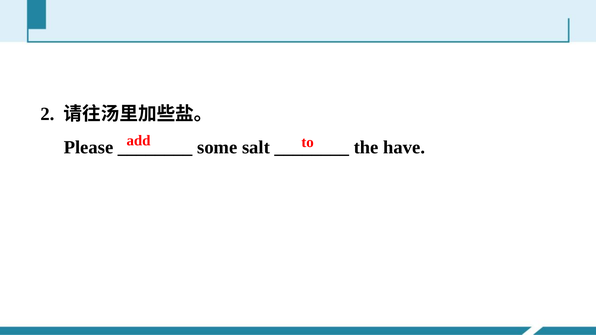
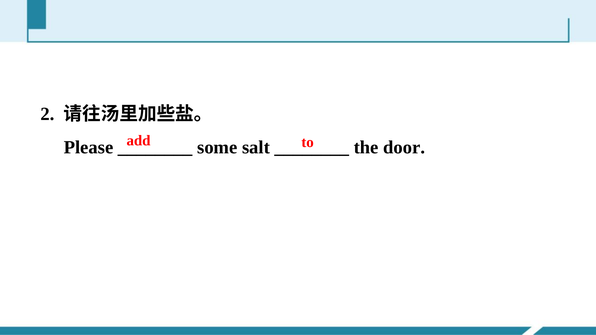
have: have -> door (404, 147)
